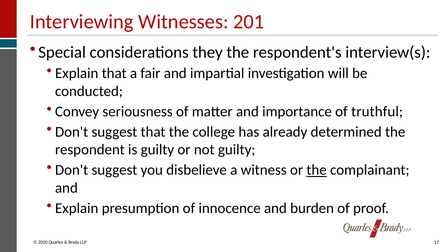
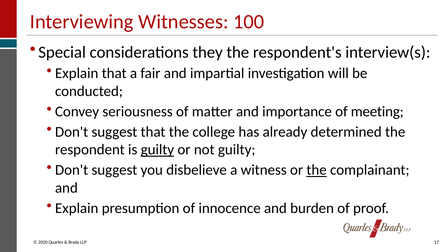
201: 201 -> 100 (249, 22)
truthful: truthful -> meeting (377, 111)
guilty underline: none -> present (157, 149)
